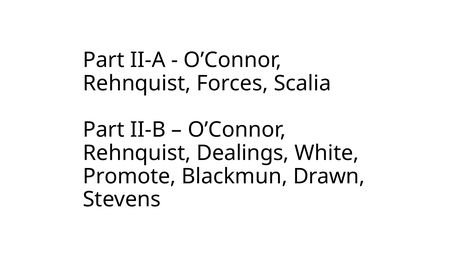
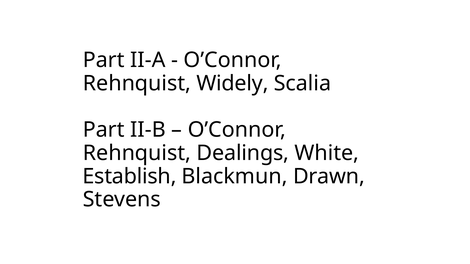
Forces: Forces -> Widely (232, 83)
Promote: Promote -> Establish (129, 177)
